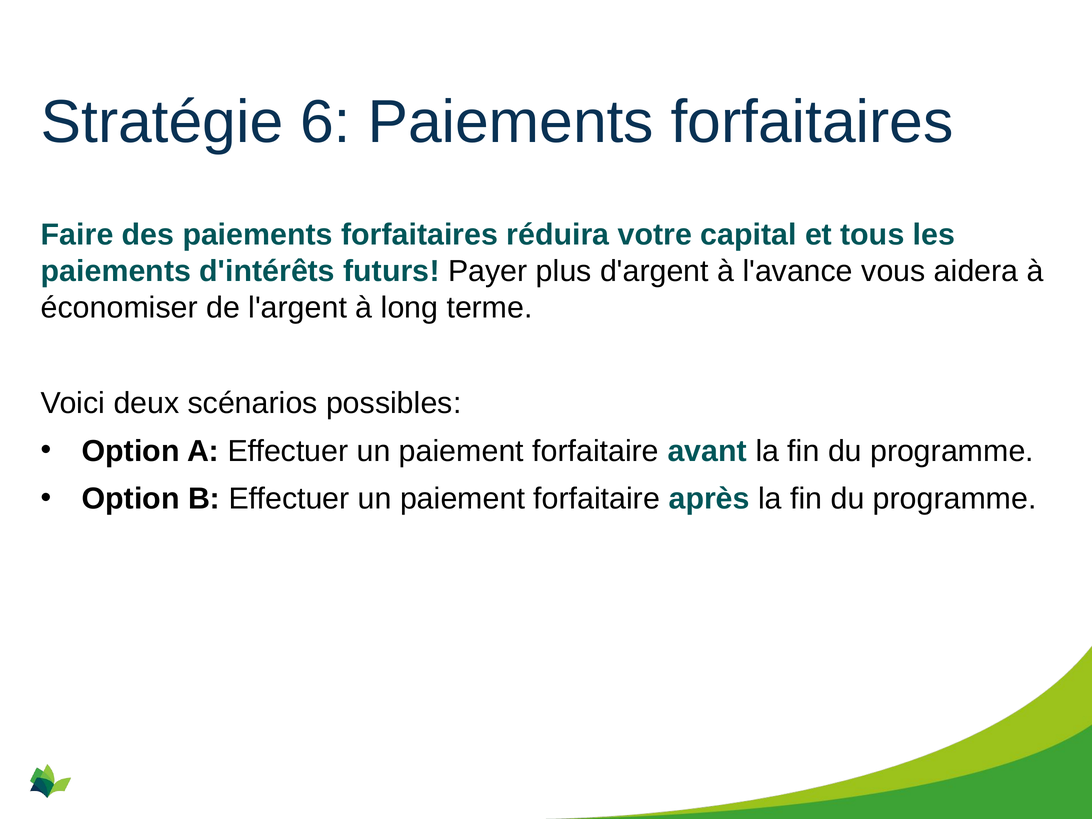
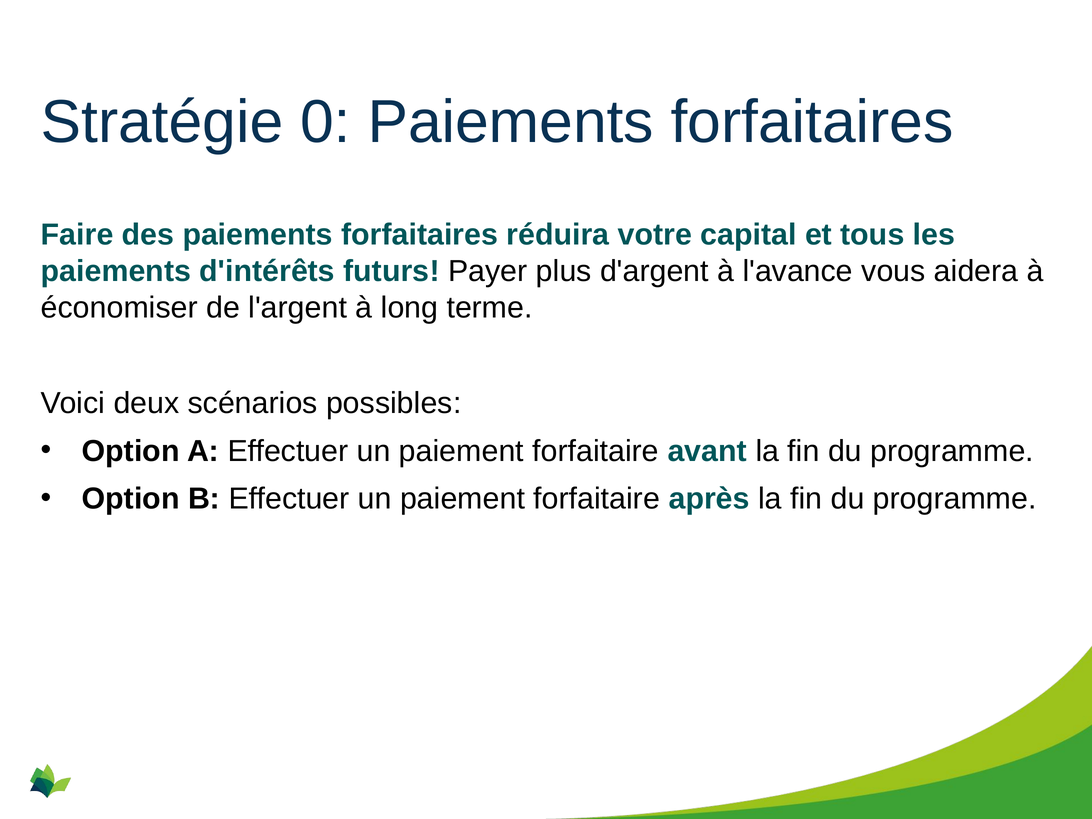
6: 6 -> 0 (325, 122)
